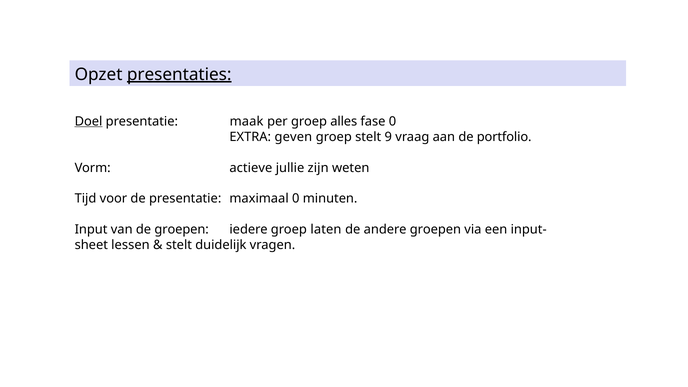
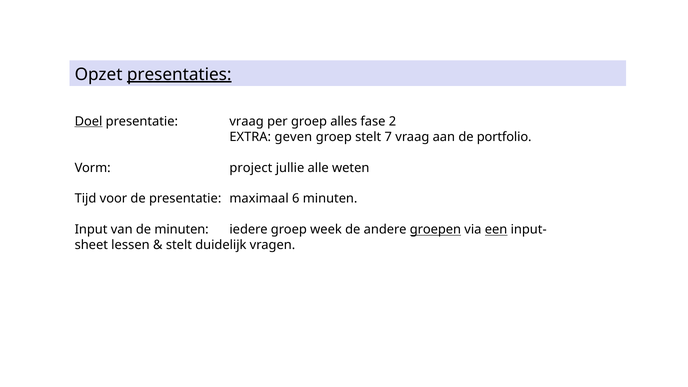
presentatie maak: maak -> vraag (247, 121)
fase 0: 0 -> 2 (393, 121)
9: 9 -> 7 (388, 137)
actieve: actieve -> project (251, 168)
zijn: zijn -> alle (318, 168)
maximaal 0: 0 -> 6 (296, 199)
de groepen: groepen -> minuten (182, 230)
laten: laten -> week (326, 230)
groepen underline: none -> present (435, 230)
een underline: none -> present (496, 230)
